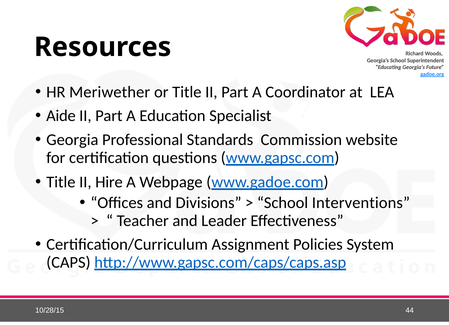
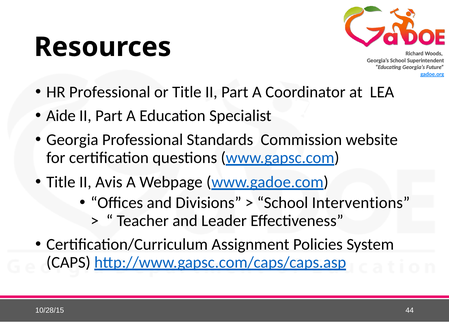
HR Meriwether: Meriwether -> Professional (110, 92)
Hire: Hire -> Avis (109, 182)
